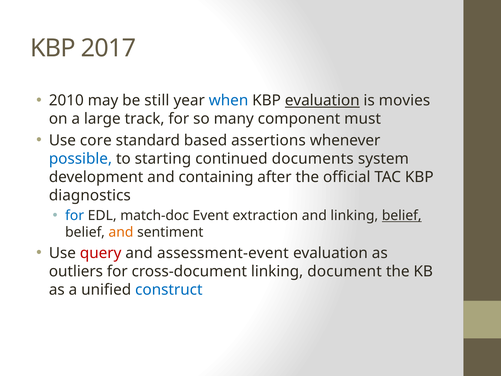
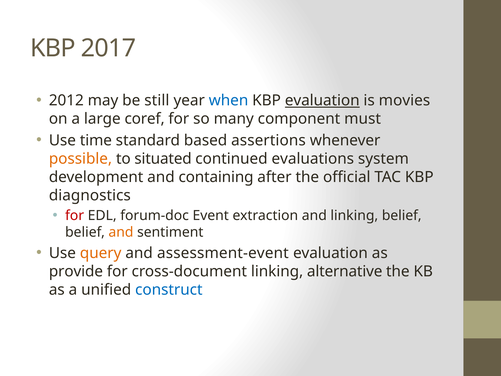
2010: 2010 -> 2012 (66, 100)
track: track -> coref (145, 119)
core: core -> time (96, 140)
possible colour: blue -> orange (80, 159)
starting: starting -> situated (163, 159)
documents: documents -> evaluations (313, 159)
for colour: blue -> red (75, 216)
match-doc: match-doc -> forum-doc (155, 216)
belief underline: present -> none (402, 216)
query colour: red -> orange (101, 253)
outliers: outliers -> provide (76, 271)
document: document -> alternative (345, 271)
